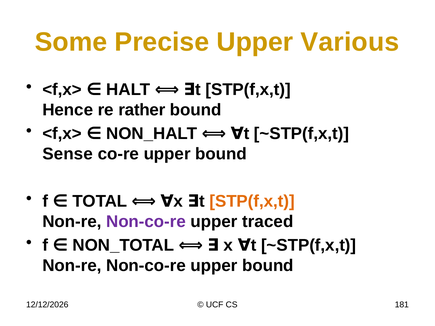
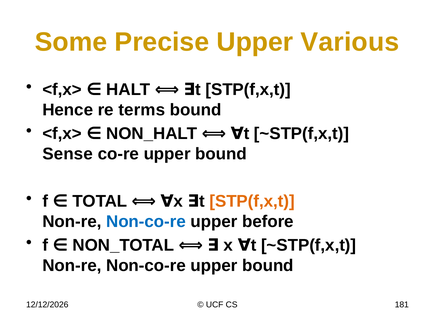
rather: rather -> terms (142, 110)
Non-co-re colour: purple -> blue (146, 222)
traced: traced -> before (268, 222)
